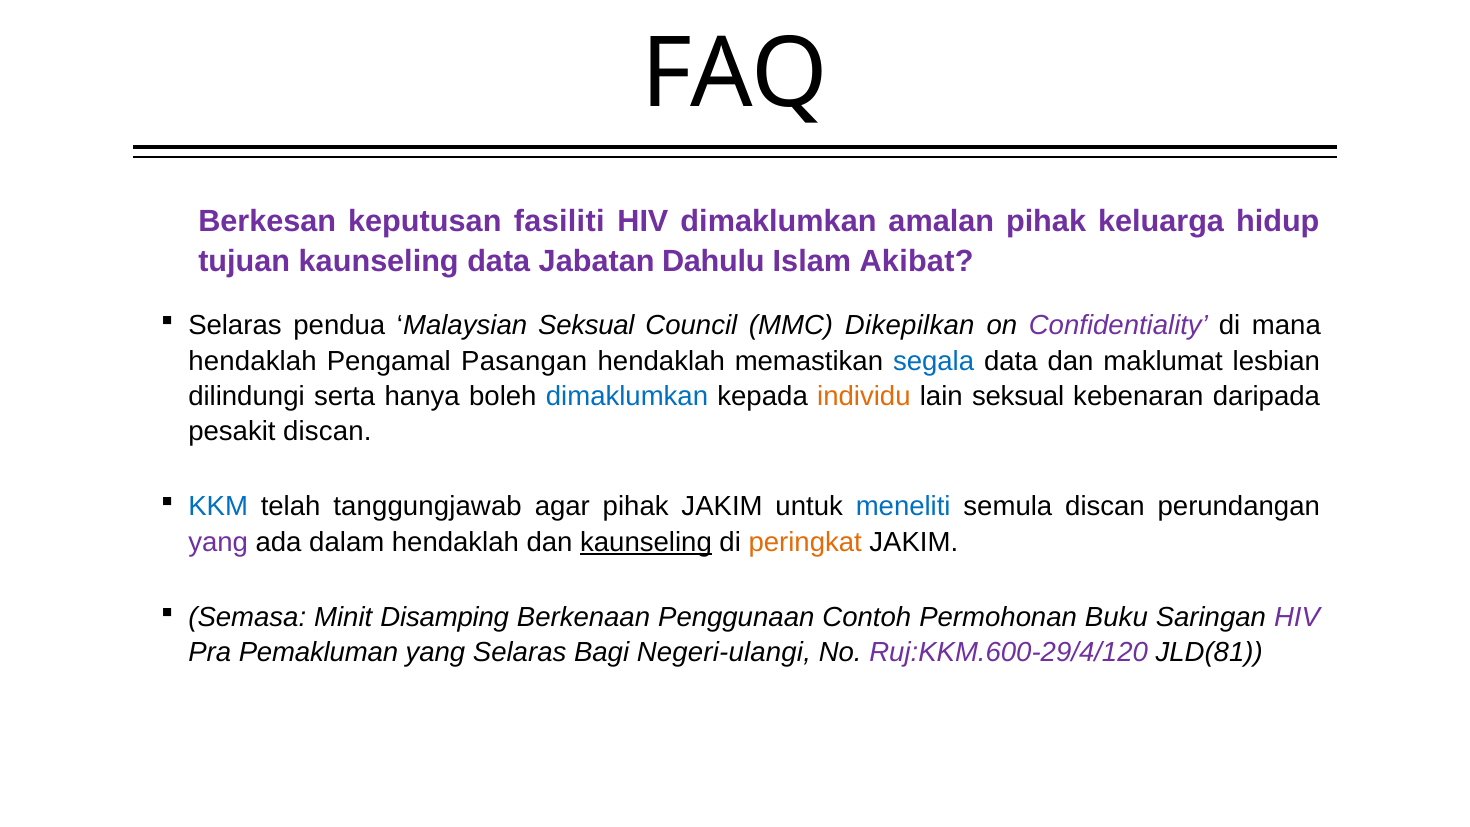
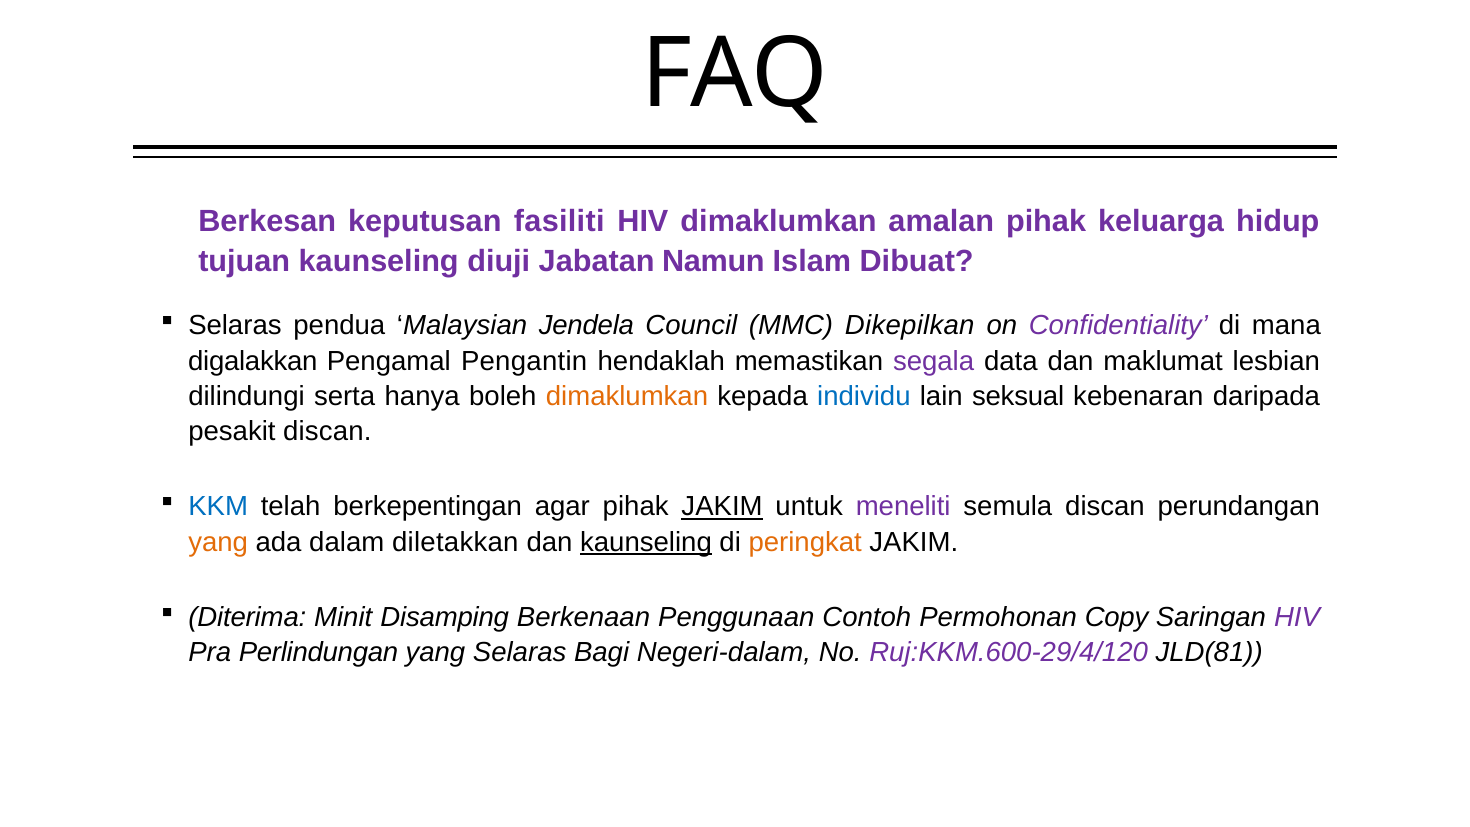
kaunseling data: data -> diuji (499, 261)
Dahulu: Dahulu -> Namun (713, 261)
Akibat: Akibat -> Dibuat (917, 261)
Malaysian Seksual: Seksual -> Jendela (586, 326)
hendaklah: hendaklah -> digalakkan (253, 361)
Pasangan: Pasangan -> Pengantin (524, 361)
segala colour: blue -> purple (934, 361)
dimaklumkan colour: blue -> orange (627, 396)
individu colour: orange -> blue (864, 396)
tanggungjawab: tanggungjawab -> berkepentingan (428, 507)
JAKIM underline: none -> present (722, 507)
meneliti colour: blue -> purple (903, 507)
yang colour: purple -> orange (218, 542)
dalam hendaklah: hendaklah -> diletakkan (455, 542)
Semasa: Semasa -> Diterima (247, 617)
Buku: Buku -> Copy (1117, 617)
Pemakluman: Pemakluman -> Perlindungan (319, 653)
Negeri-ulangi: Negeri-ulangi -> Negeri-dalam (724, 653)
